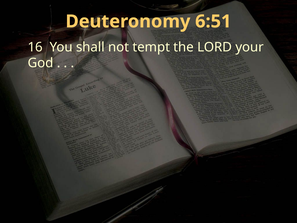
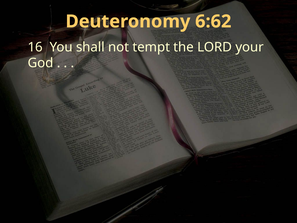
6:51: 6:51 -> 6:62 (213, 21)
